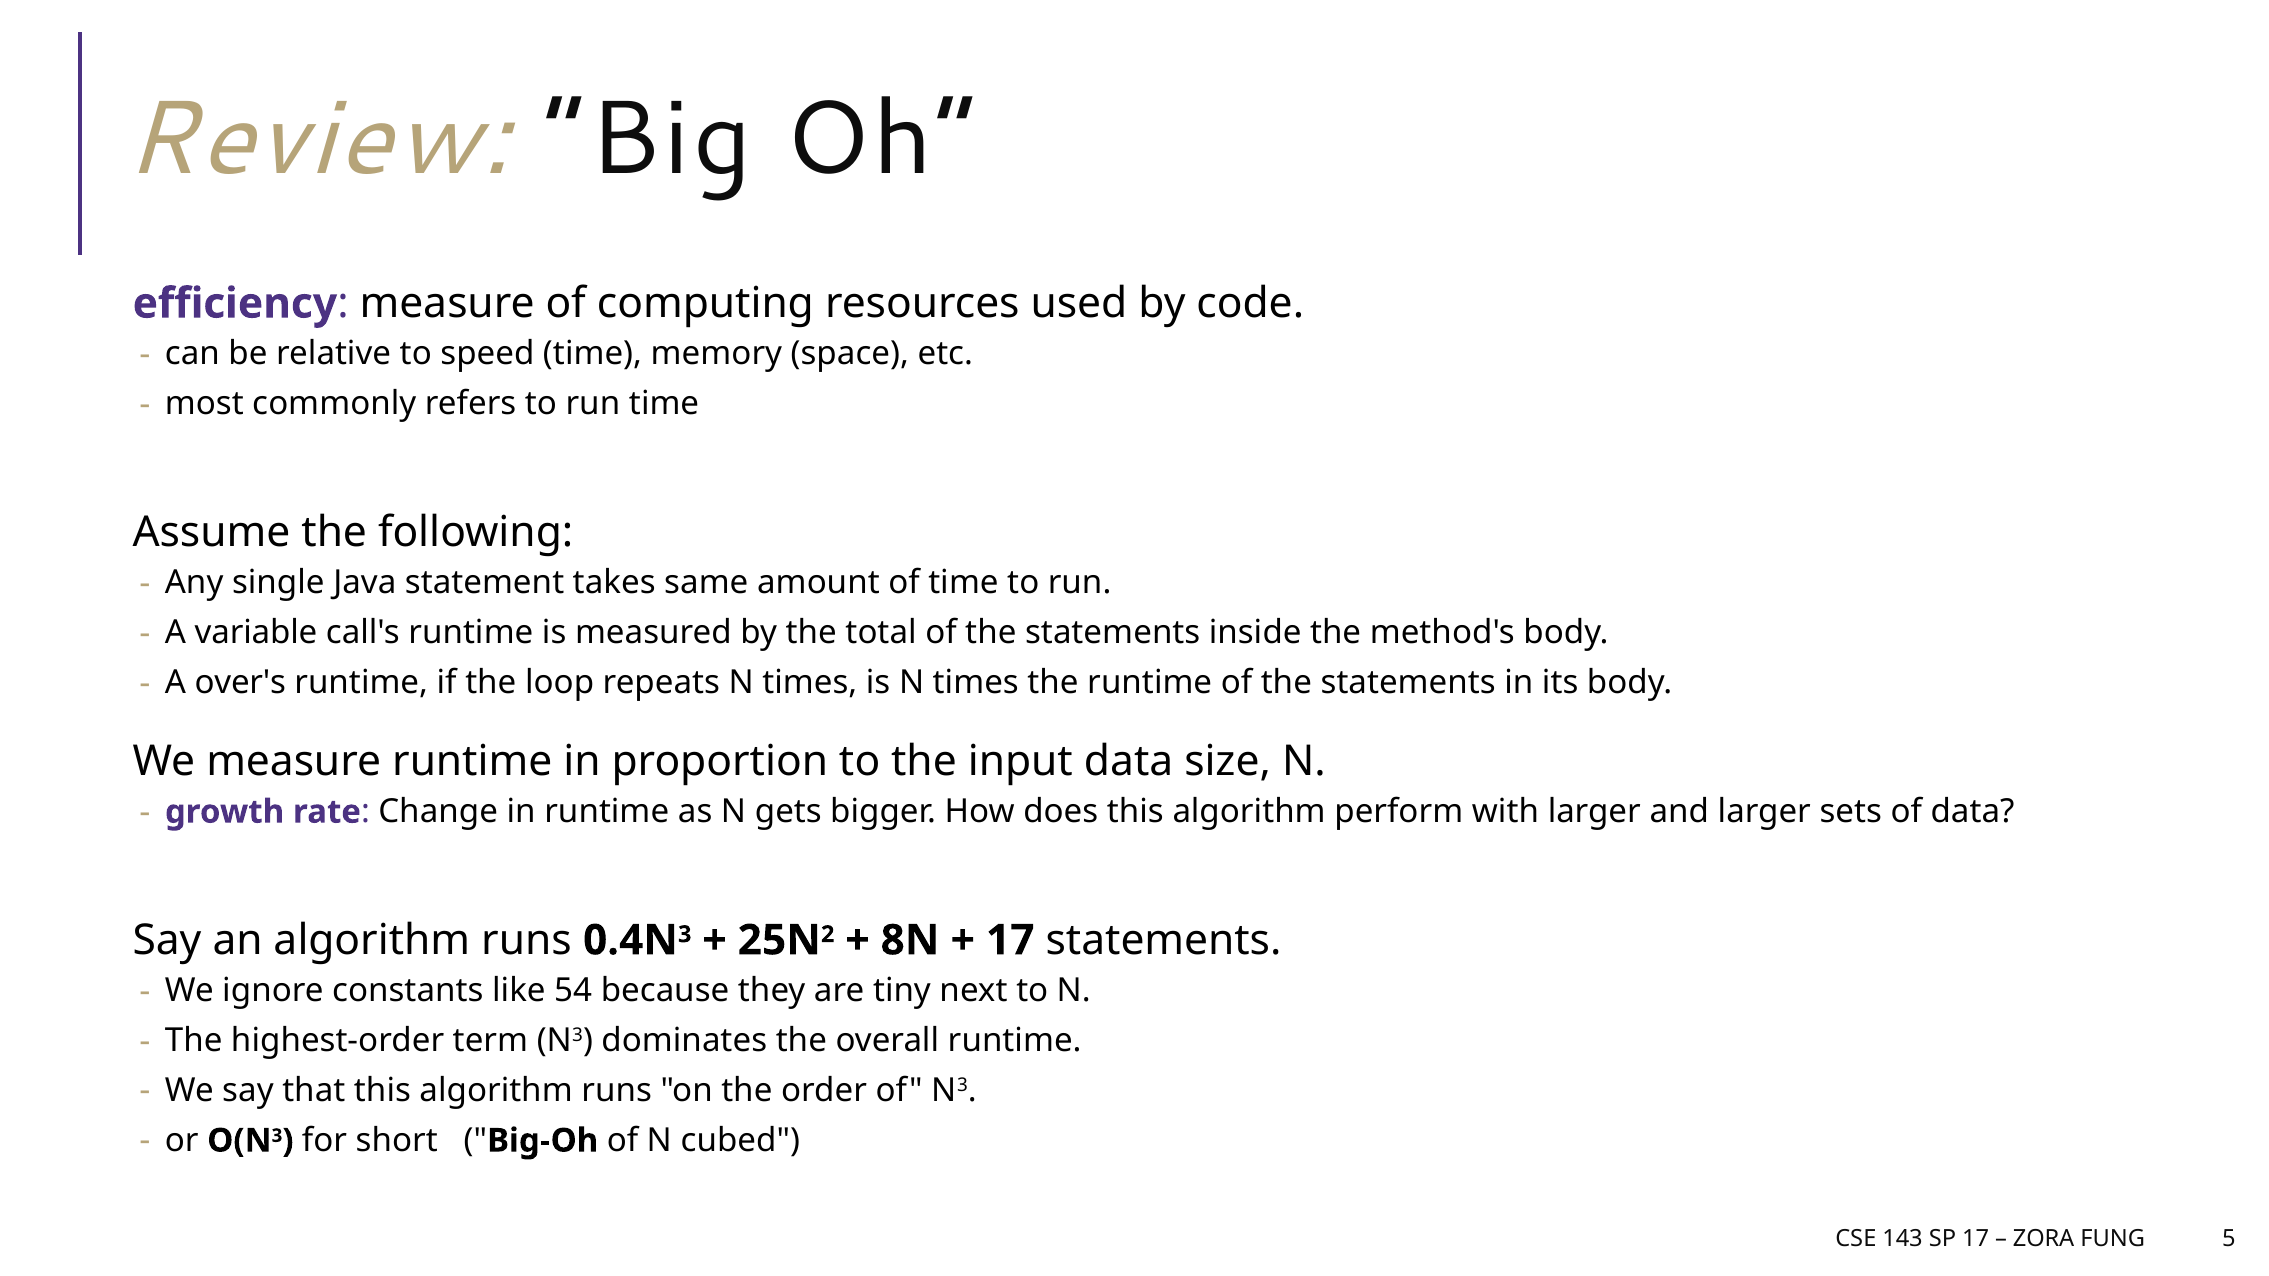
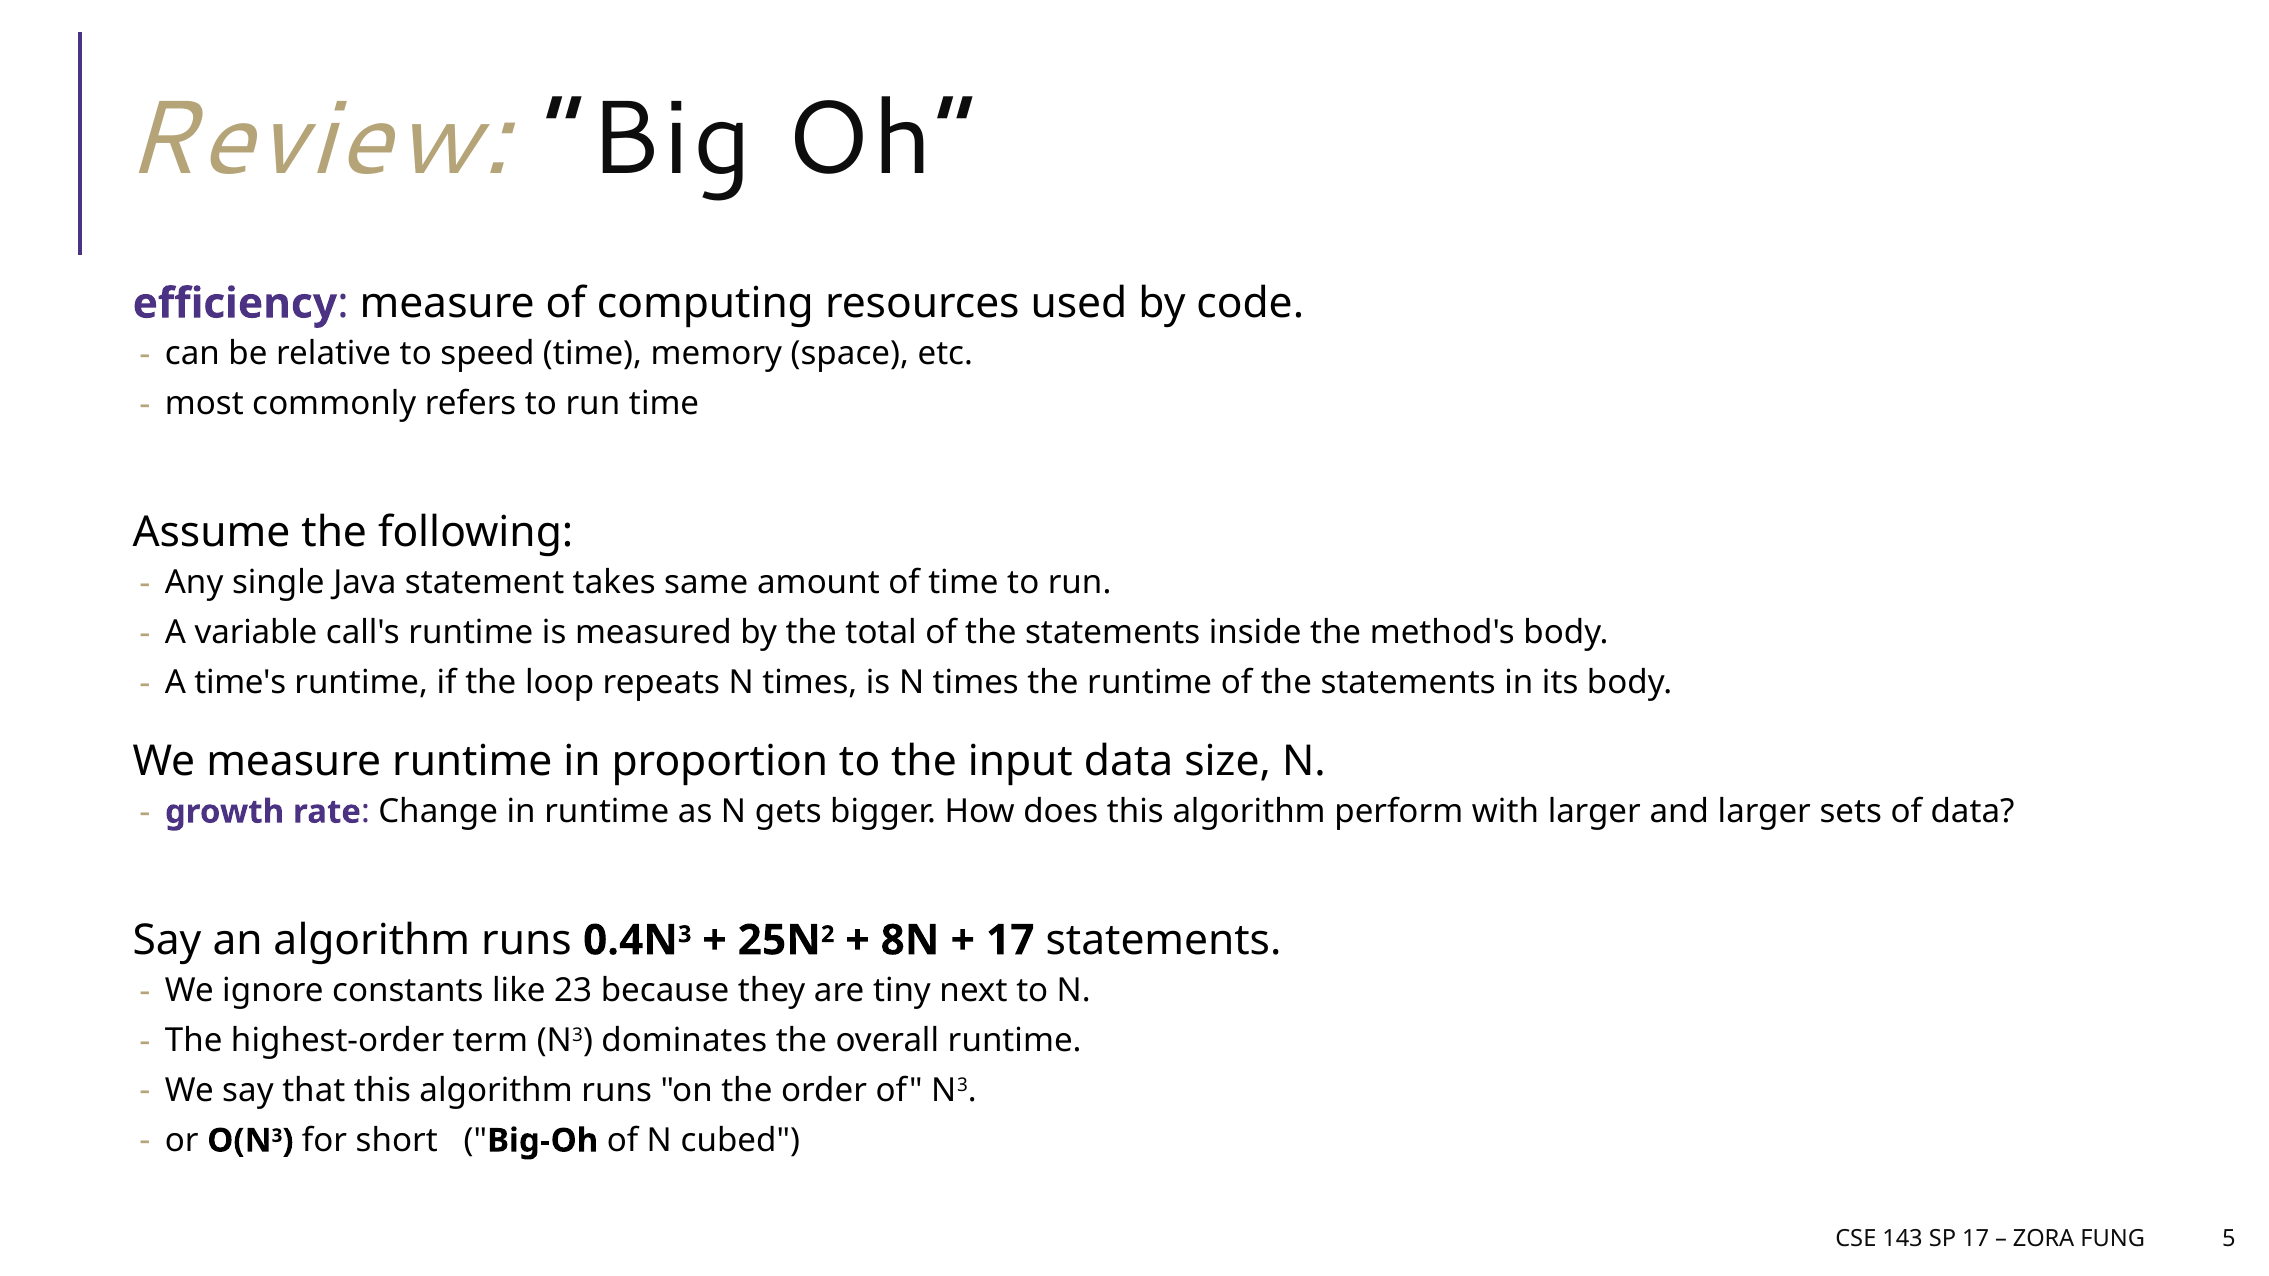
over's: over's -> time's (240, 683)
54: 54 -> 23 (573, 991)
